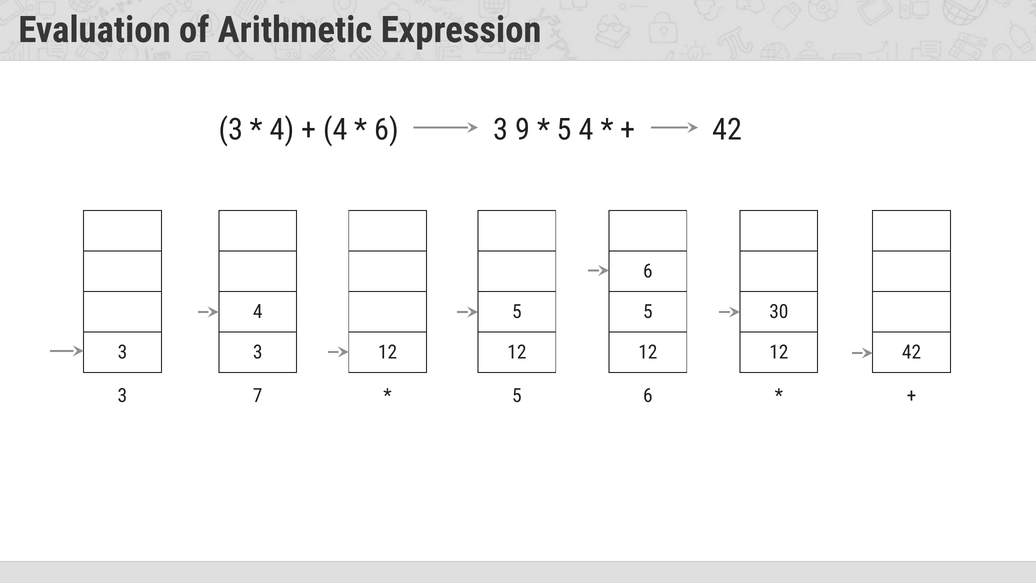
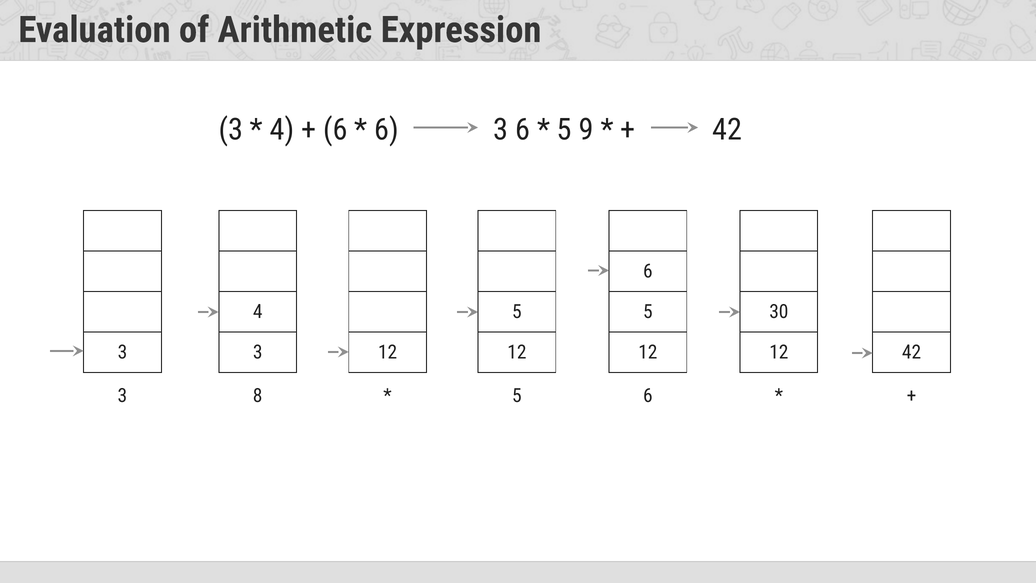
4: 4 -> 6 (335, 130)
3 9: 9 -> 6 (523, 130)
5 4: 4 -> 9 (586, 130)
7: 7 -> 8 (258, 396)
